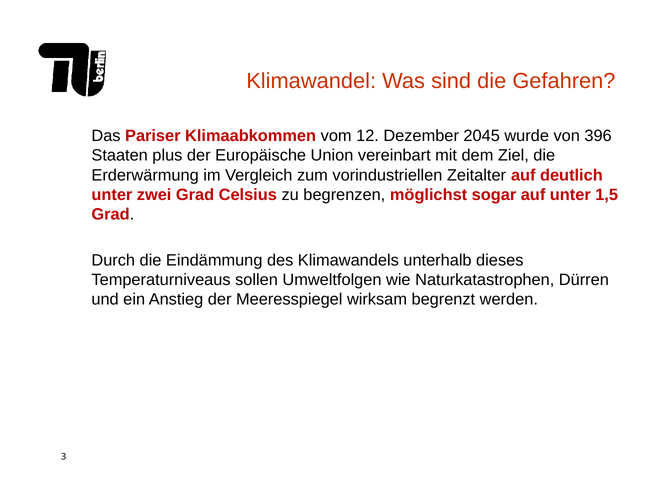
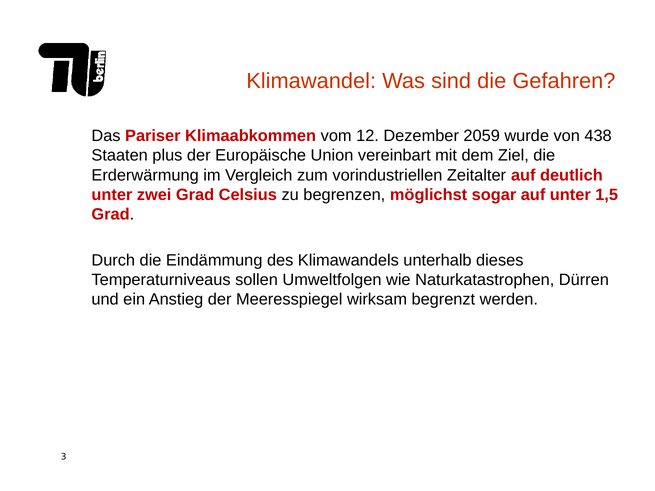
2045: 2045 -> 2059 (482, 136)
396: 396 -> 438 (598, 136)
